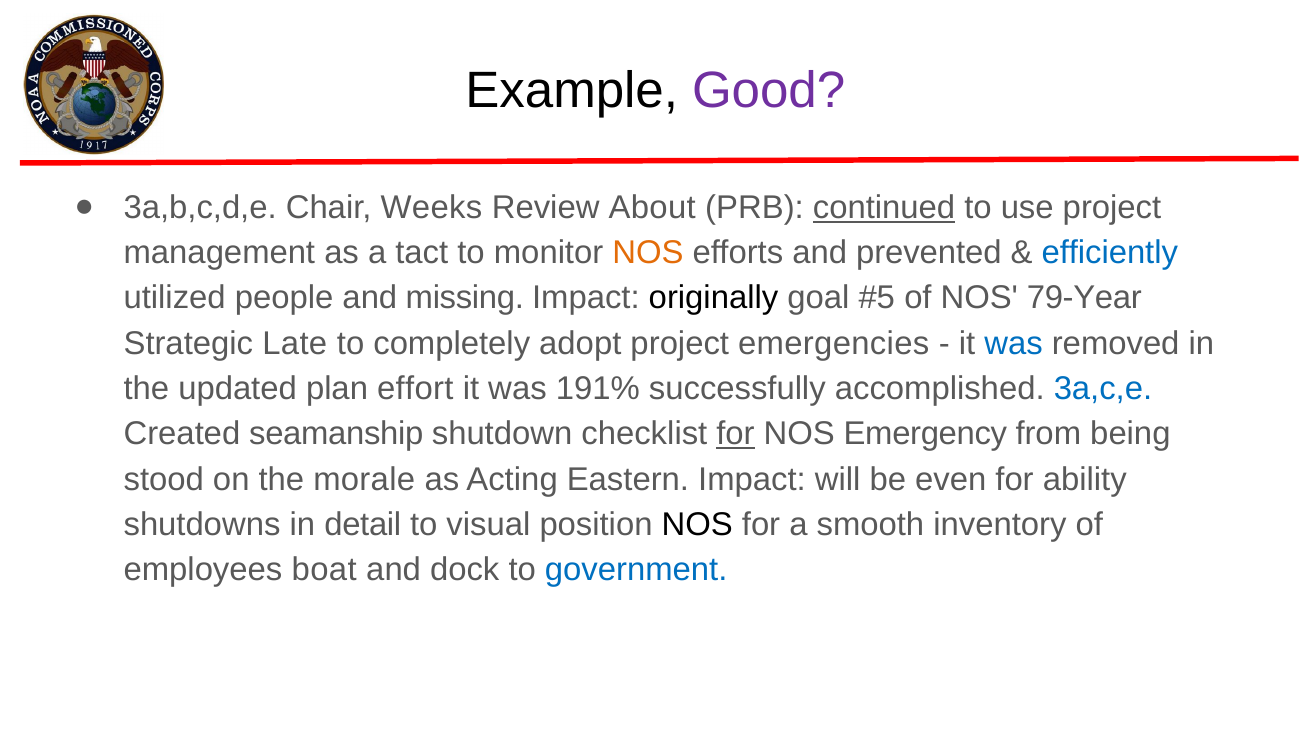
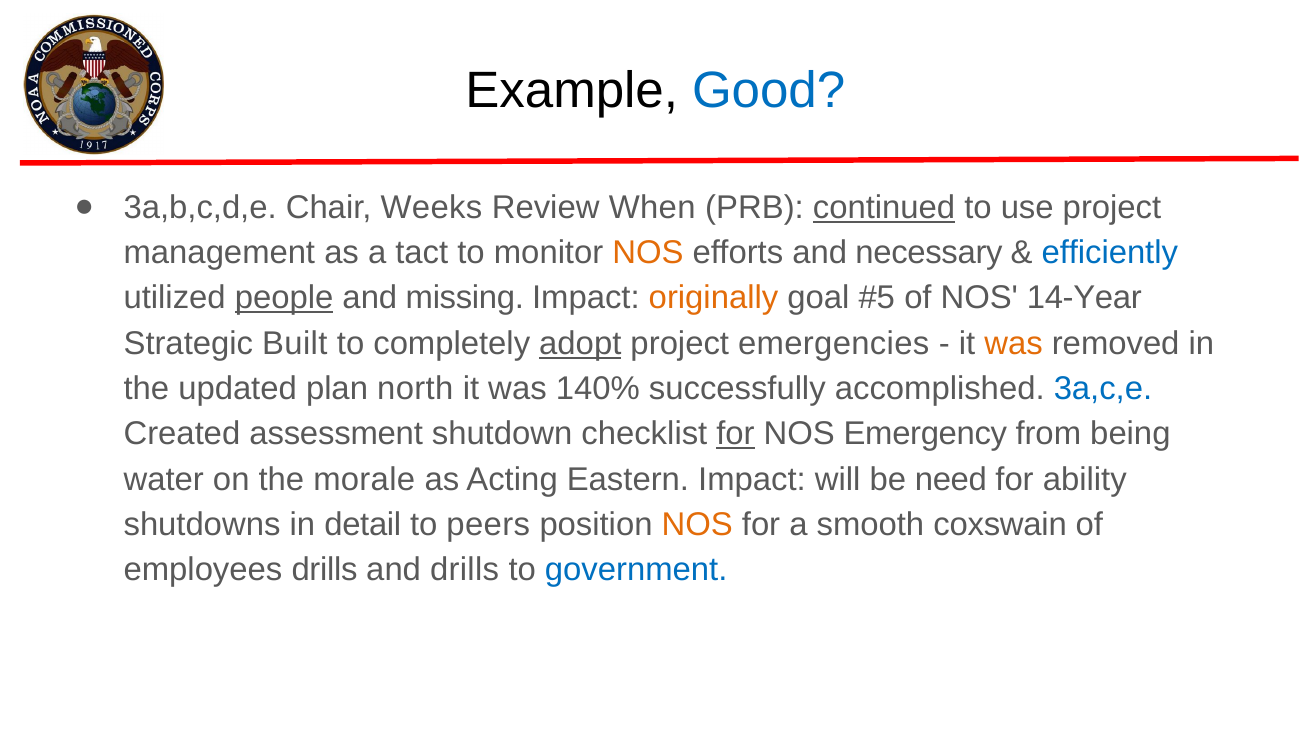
Good colour: purple -> blue (769, 90)
About: About -> When (652, 208)
prevented: prevented -> necessary (929, 253)
people underline: none -> present (284, 298)
originally colour: black -> orange (714, 298)
79-Year: 79-Year -> 14-Year (1084, 298)
Late: Late -> Built (295, 344)
adopt underline: none -> present (580, 344)
was colour: blue -> orange (1014, 344)
effort: effort -> north (415, 389)
191%: 191% -> 140% (598, 389)
seamanship: seamanship -> assessment (336, 434)
stood: stood -> water (164, 479)
even: even -> need (951, 479)
visual: visual -> peers (488, 525)
NOS colour: black -> orange (697, 525)
inventory: inventory -> coxswain (1000, 525)
employees boat: boat -> drills (324, 570)
and dock: dock -> drills (465, 570)
